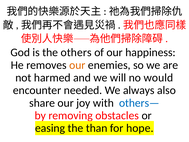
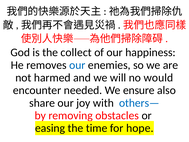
others: others -> collect (76, 52)
our colour: orange -> blue (77, 65)
always: always -> ensure (139, 90)
than: than -> time (97, 128)
